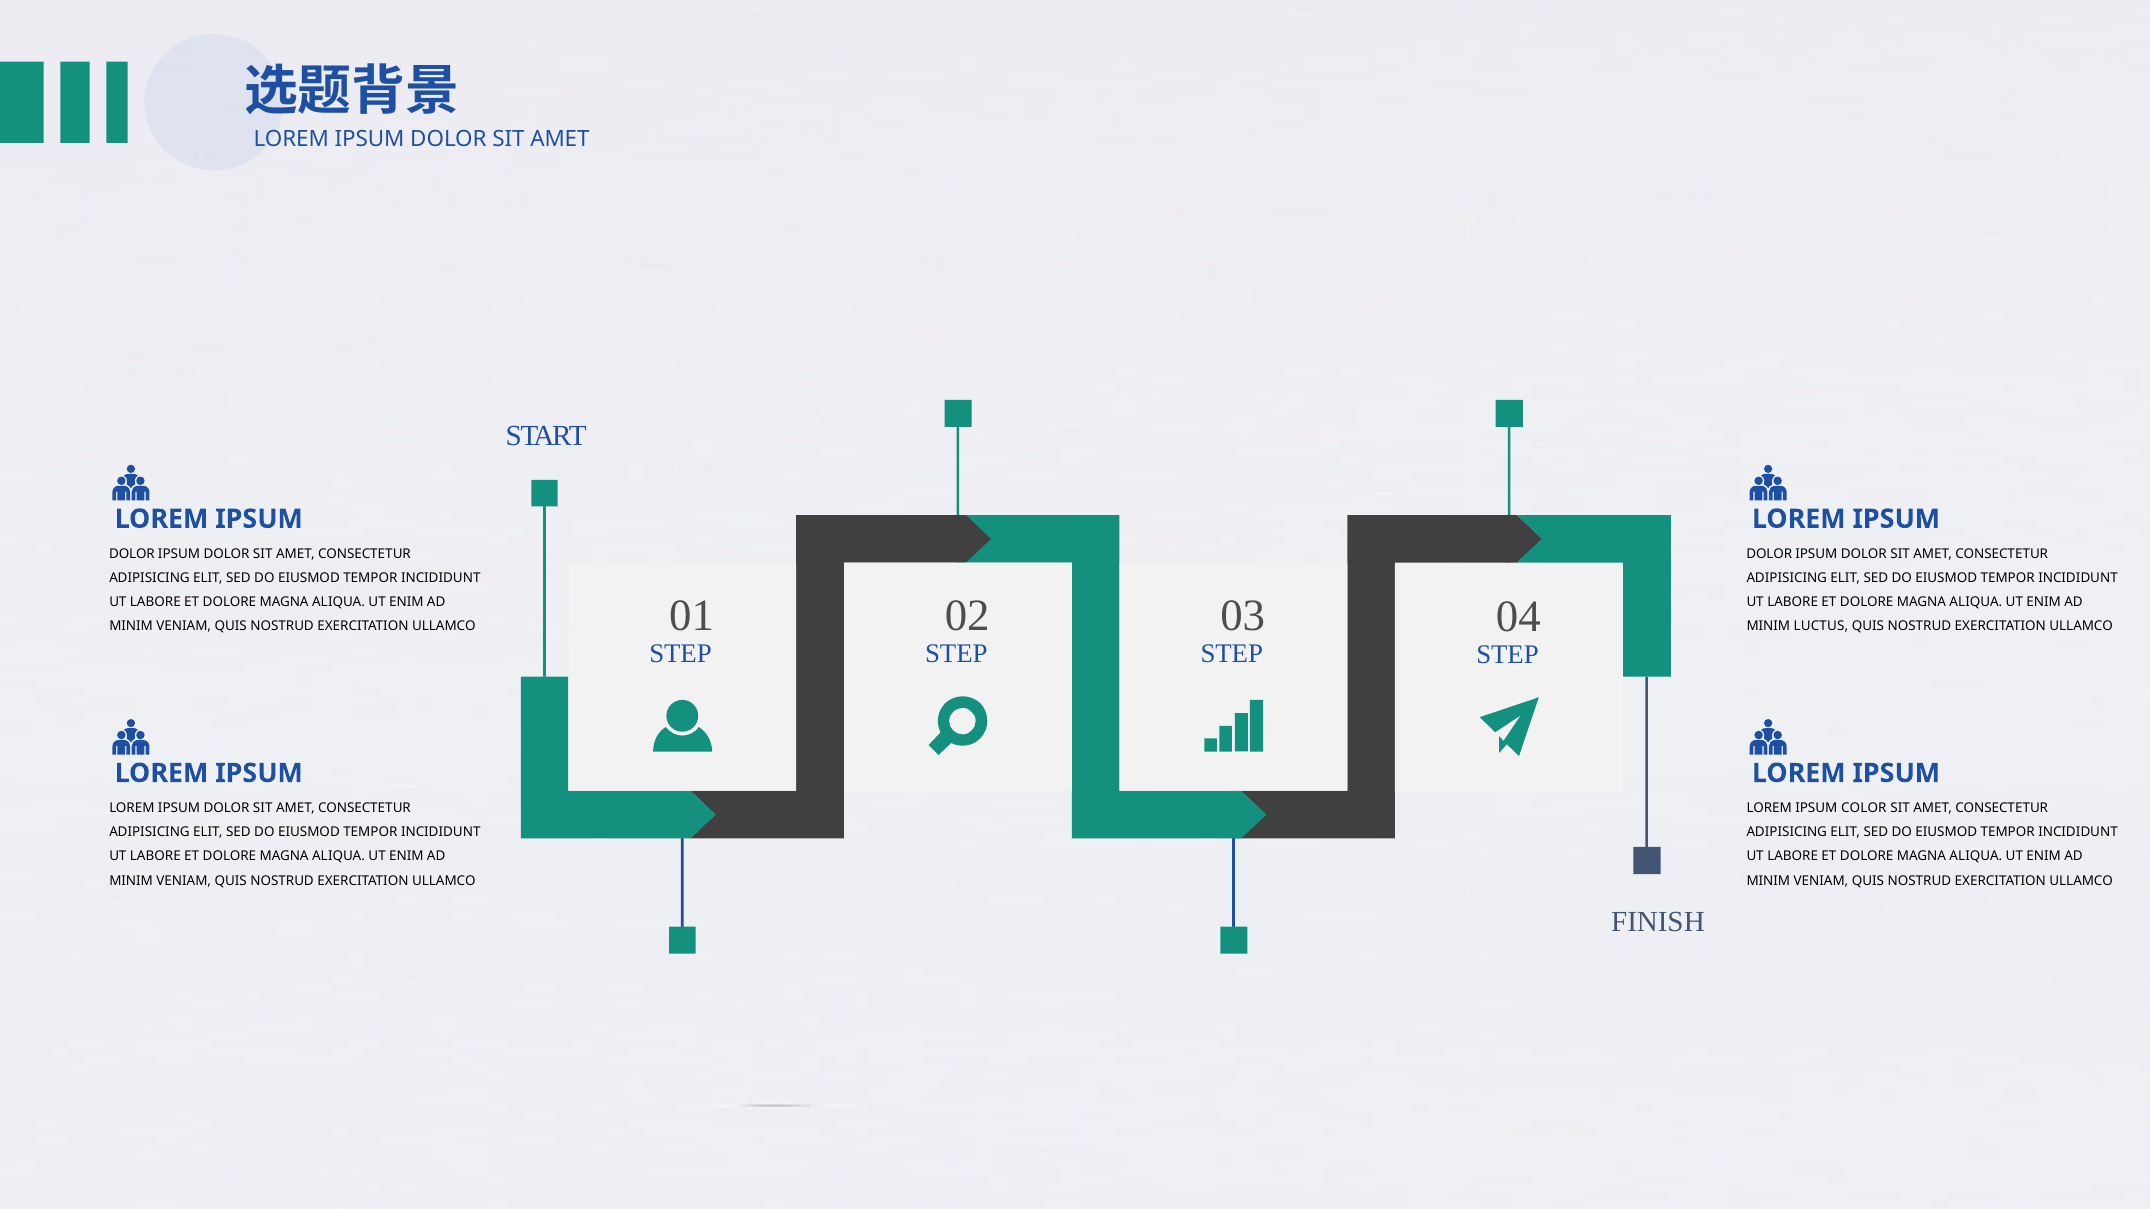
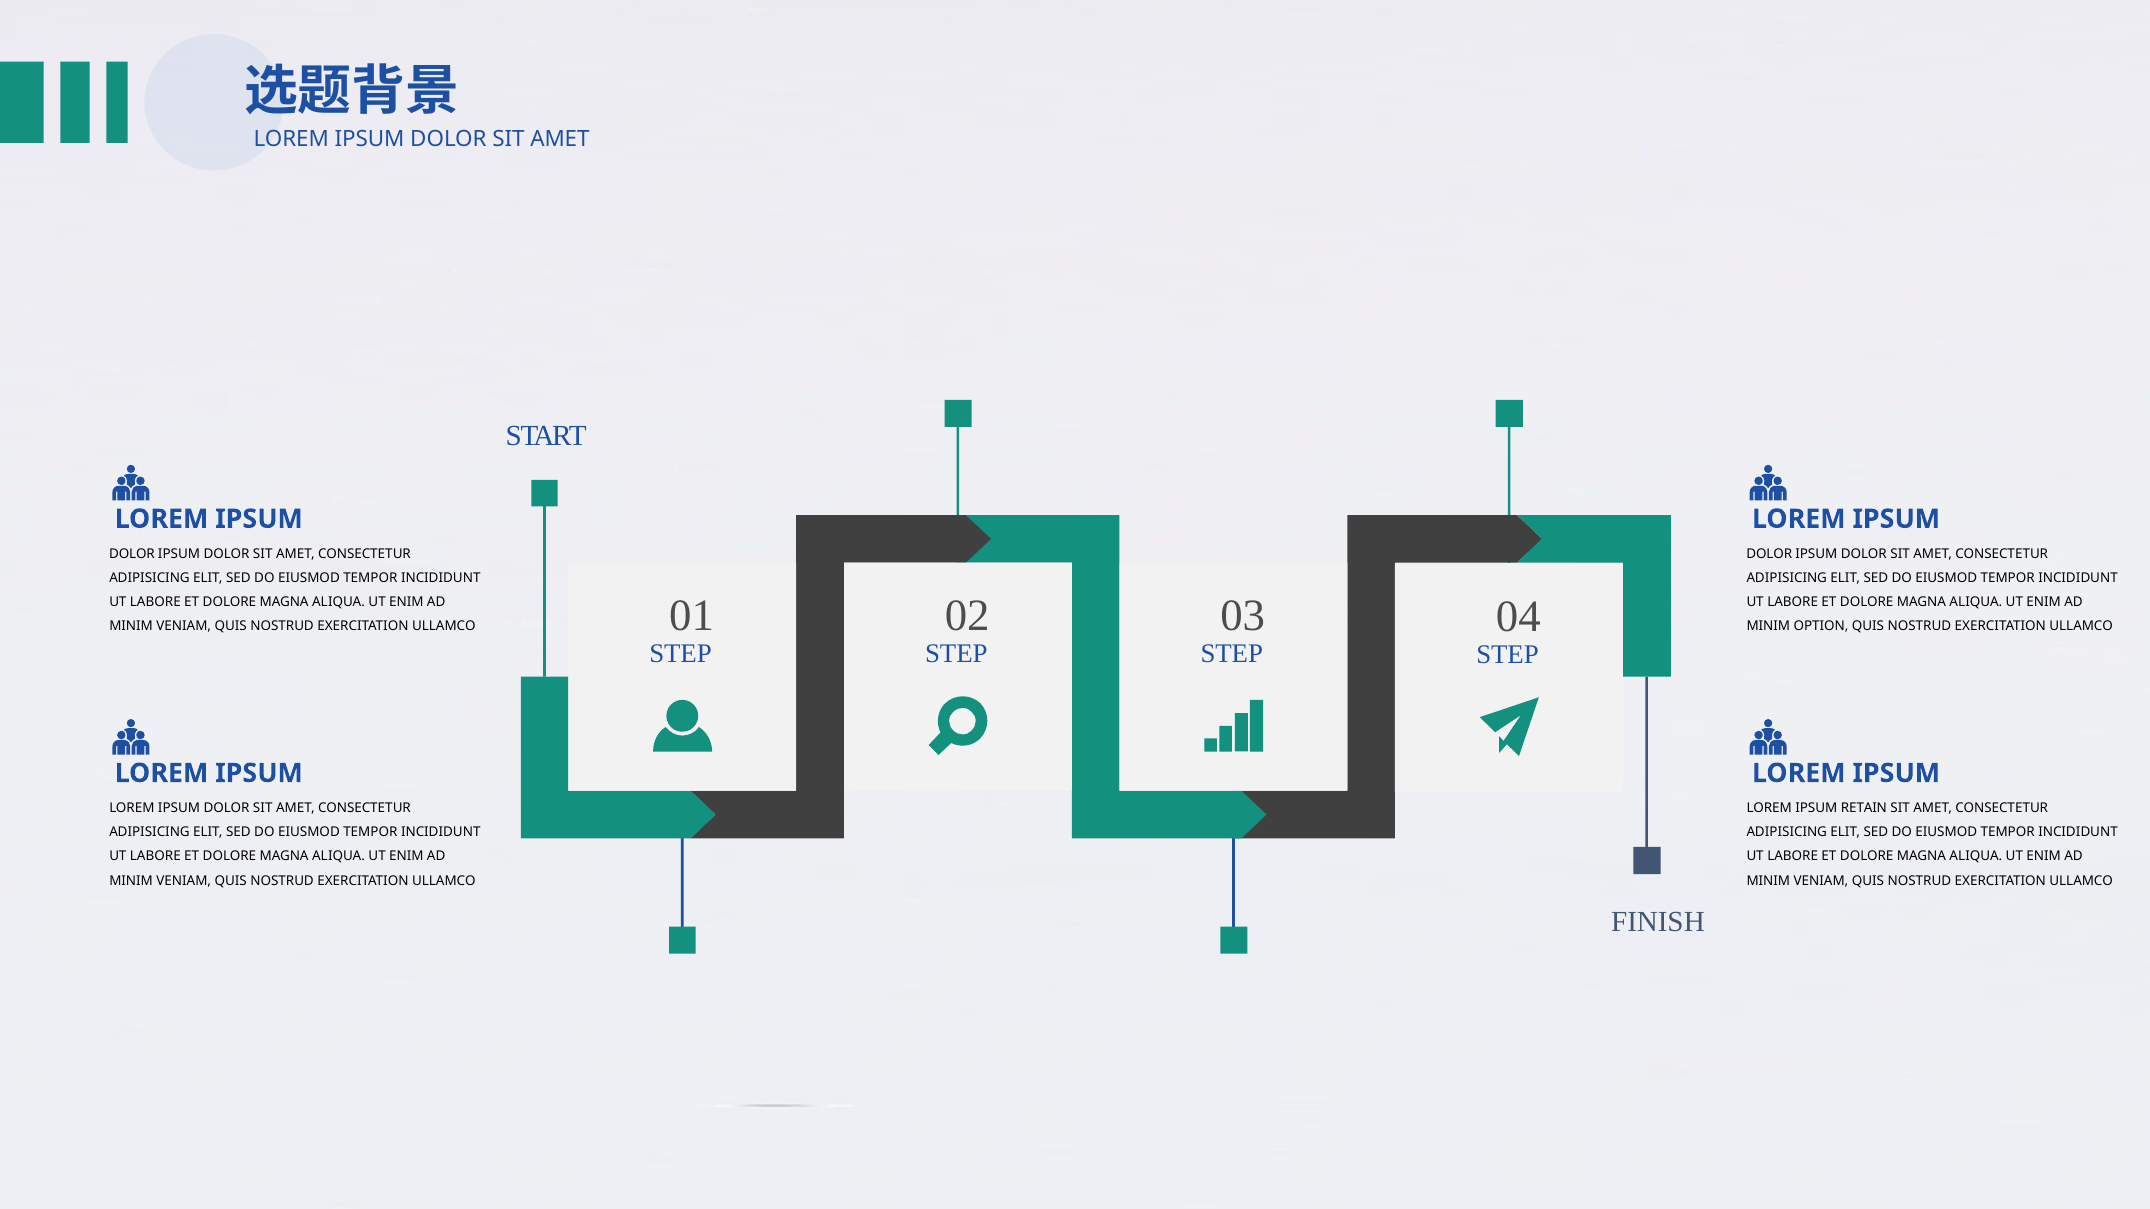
LUCTUS: LUCTUS -> OPTION (1821, 627)
COLOR: COLOR -> RETAIN (1864, 808)
